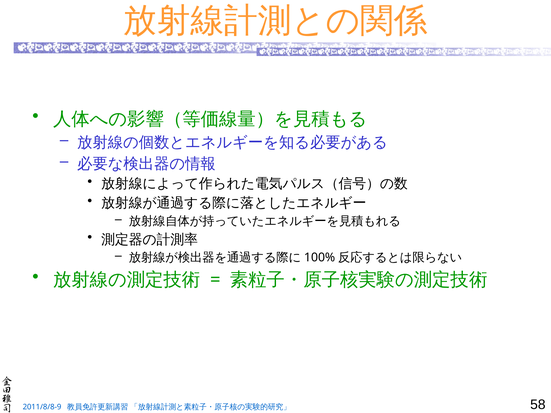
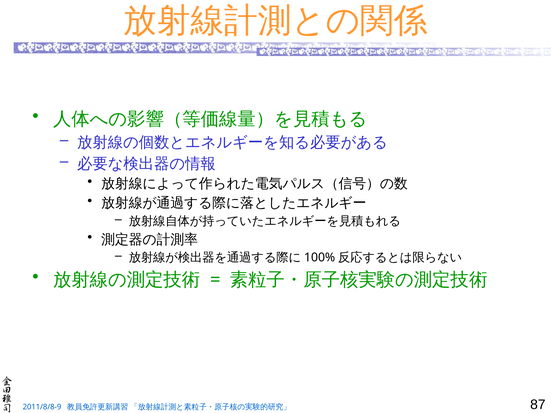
58: 58 -> 87 (538, 405)
